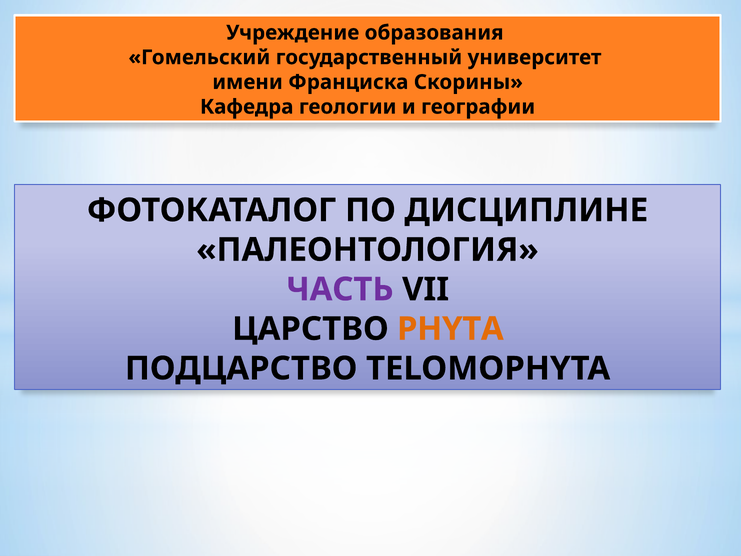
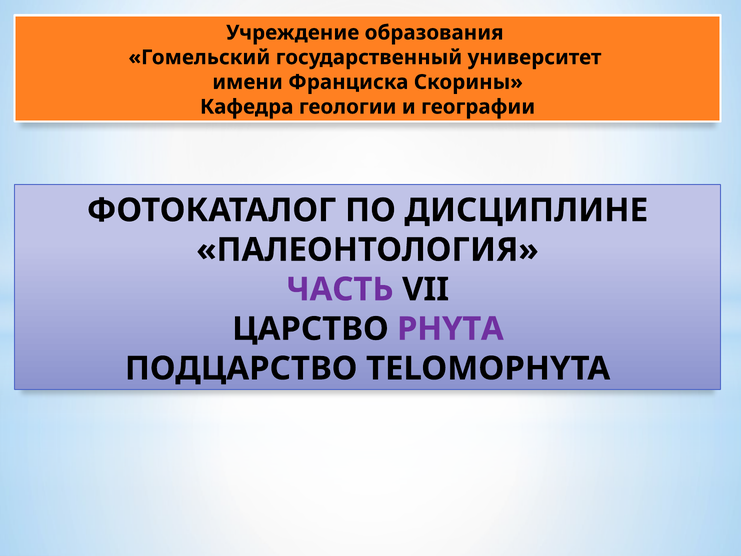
PHYTA colour: orange -> purple (450, 329)
